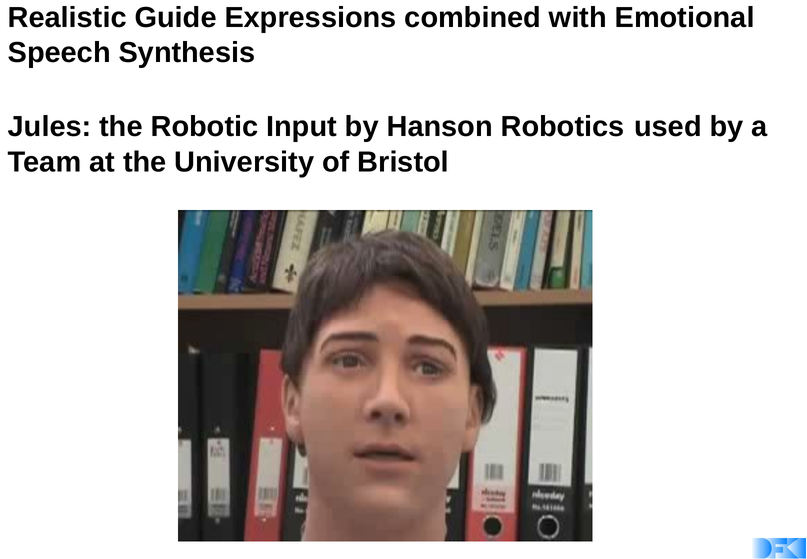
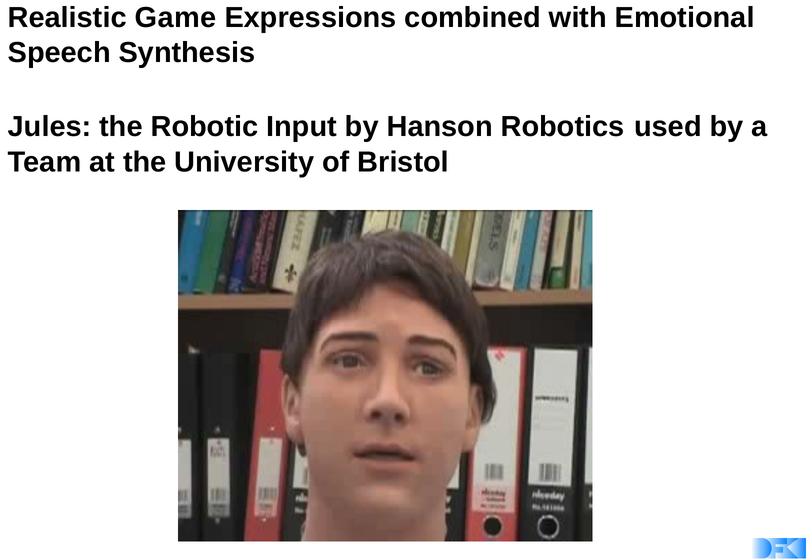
Guide: Guide -> Game (176, 18)
